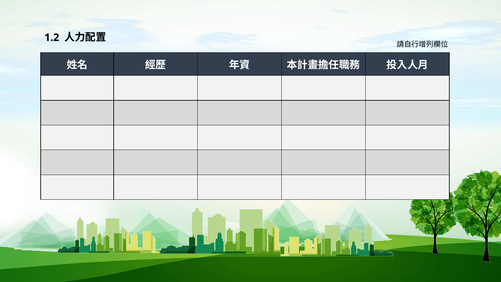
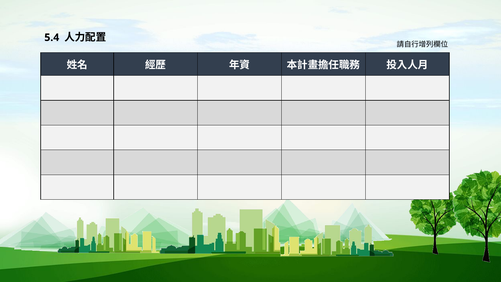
1.2: 1.2 -> 5.4 (52, 37)
